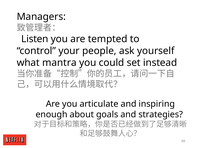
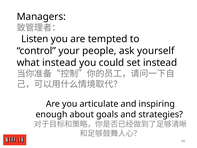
what mantra: mantra -> instead (59, 63)
